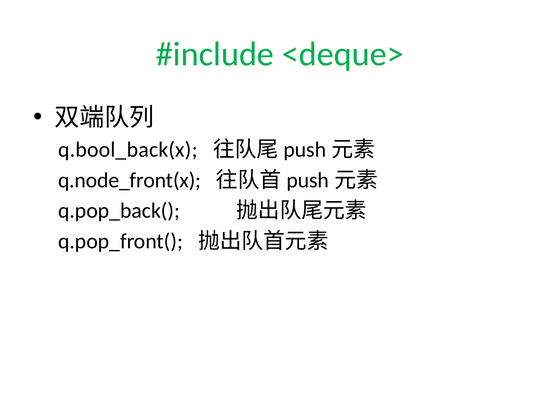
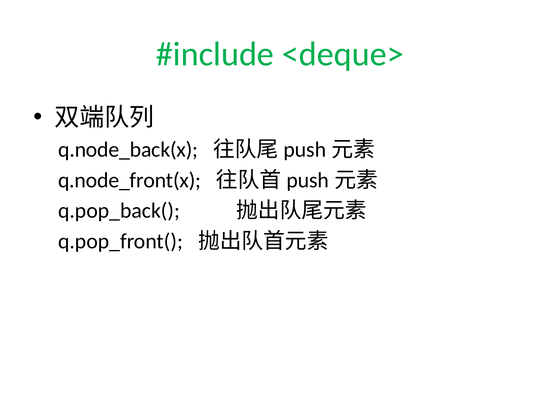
q.bool_back(x: q.bool_back(x -> q.node_back(x (128, 150)
